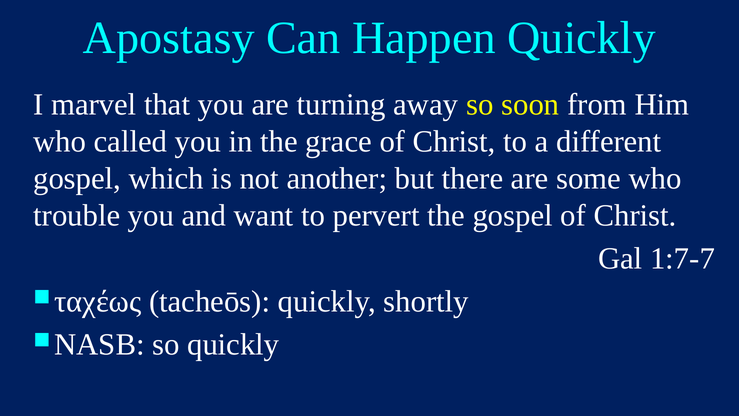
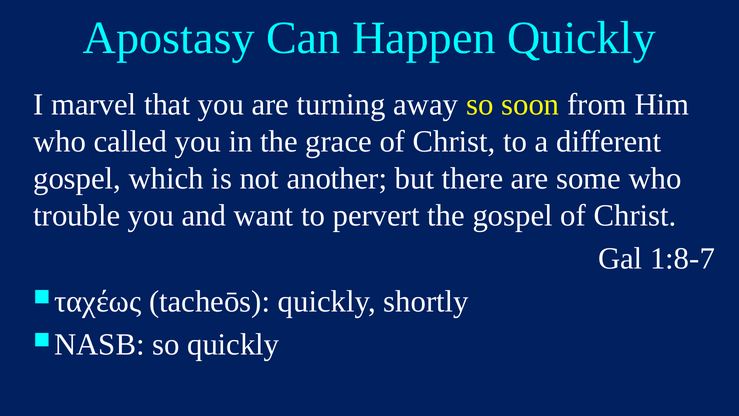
1:7-7: 1:7-7 -> 1:8-7 (683, 258)
